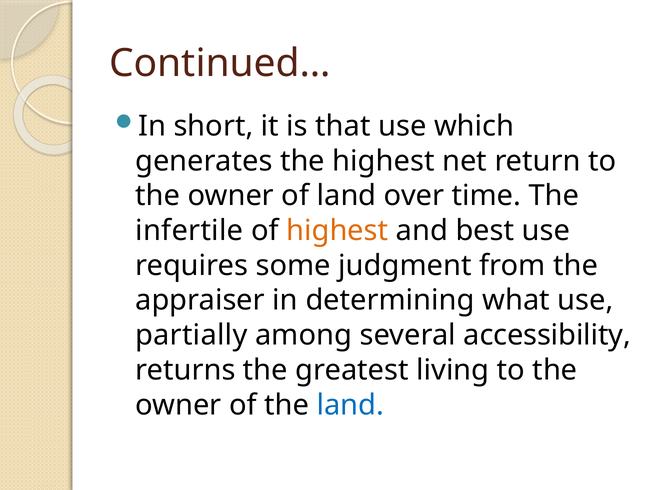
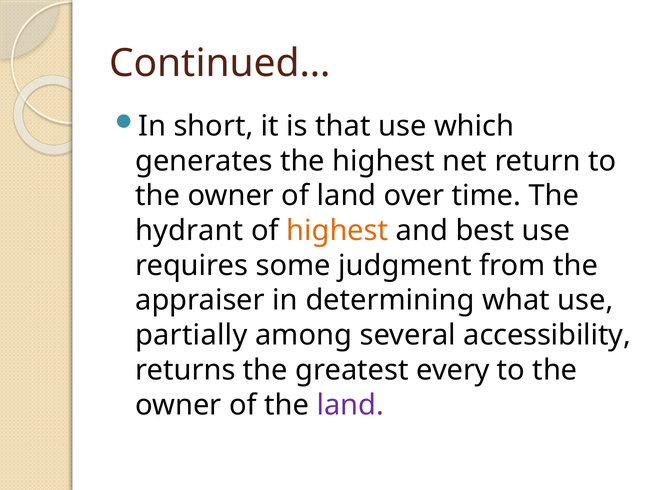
infertile: infertile -> hydrant (189, 231)
living: living -> every (453, 370)
land colour: blue -> purple (350, 405)
